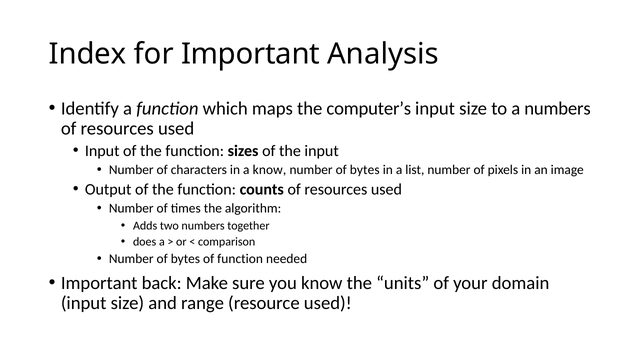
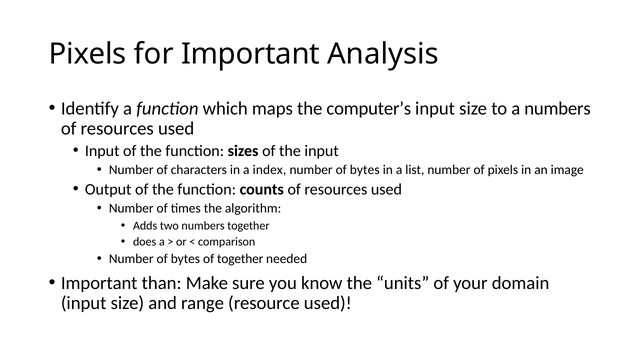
Index: Index -> Pixels (88, 54)
a know: know -> index (269, 170)
of function: function -> together (240, 259)
back: back -> than (162, 283)
